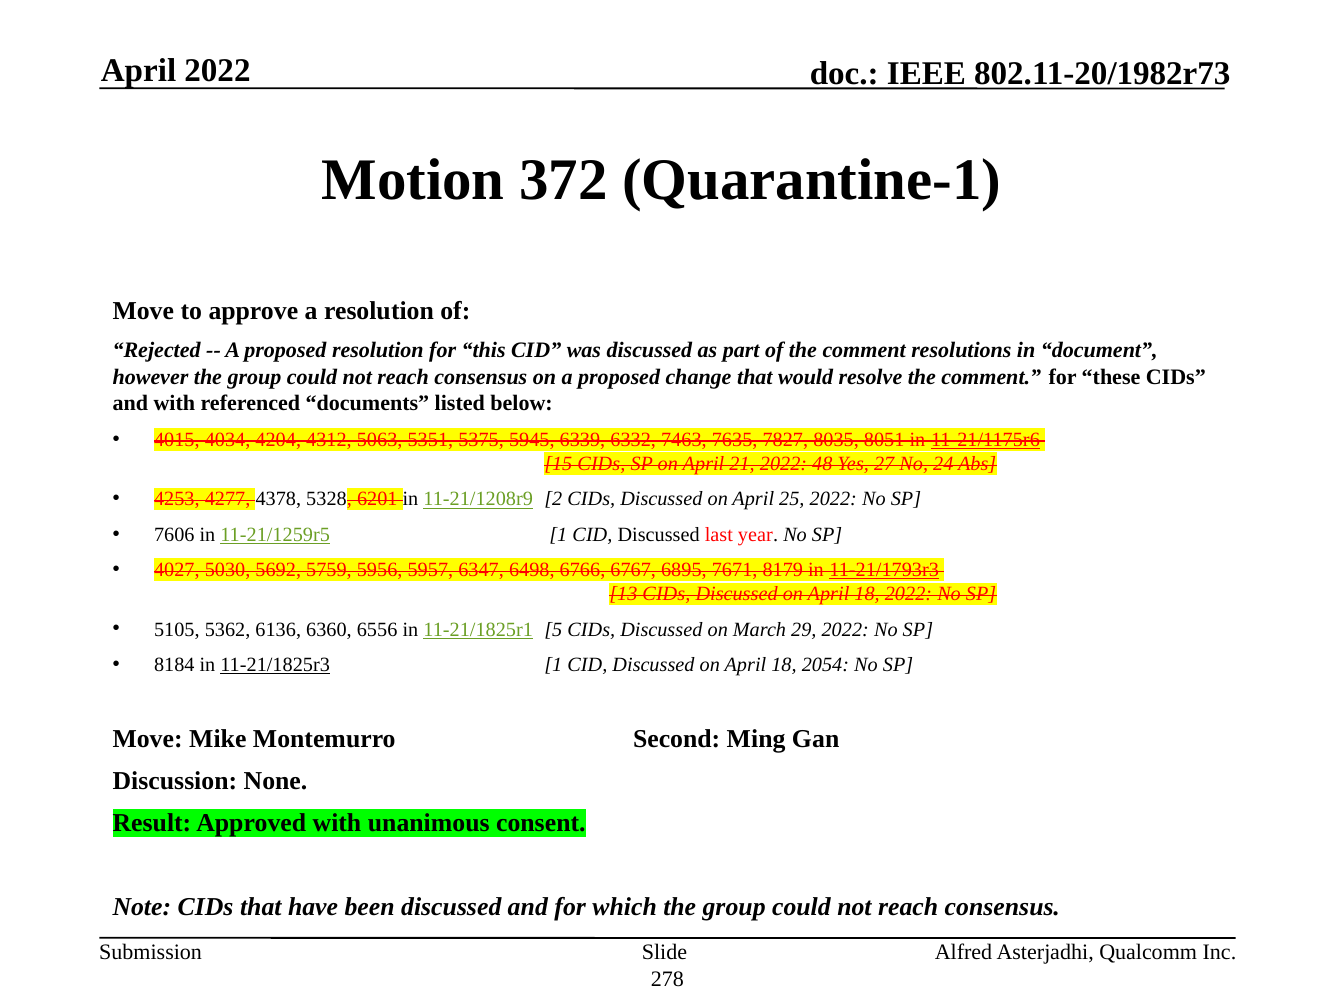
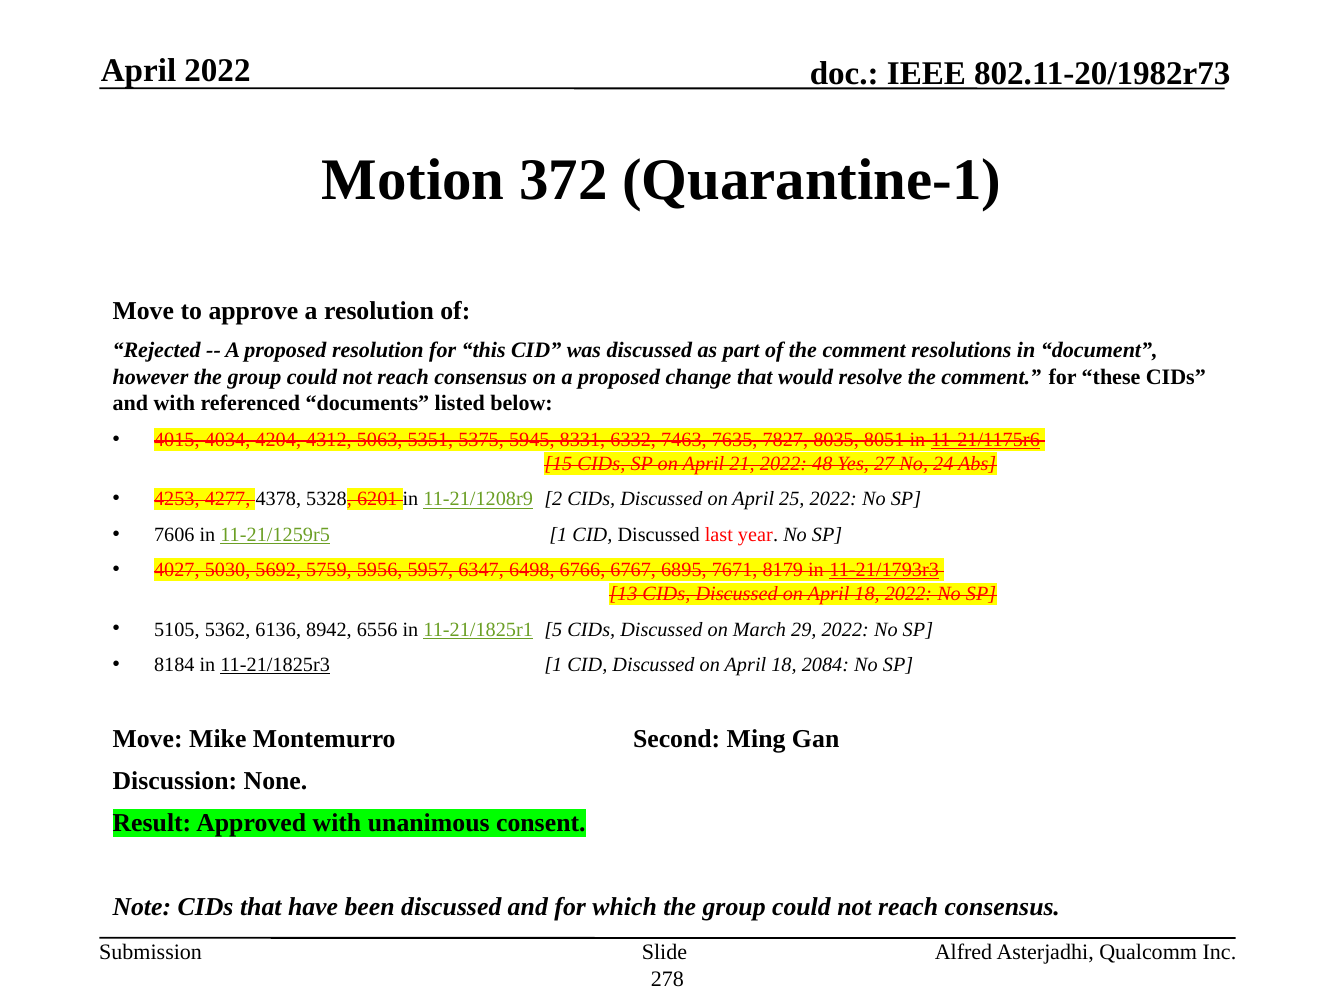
6339: 6339 -> 8331 (582, 440)
6360: 6360 -> 8942 (329, 629)
2054: 2054 -> 2084 (825, 665)
